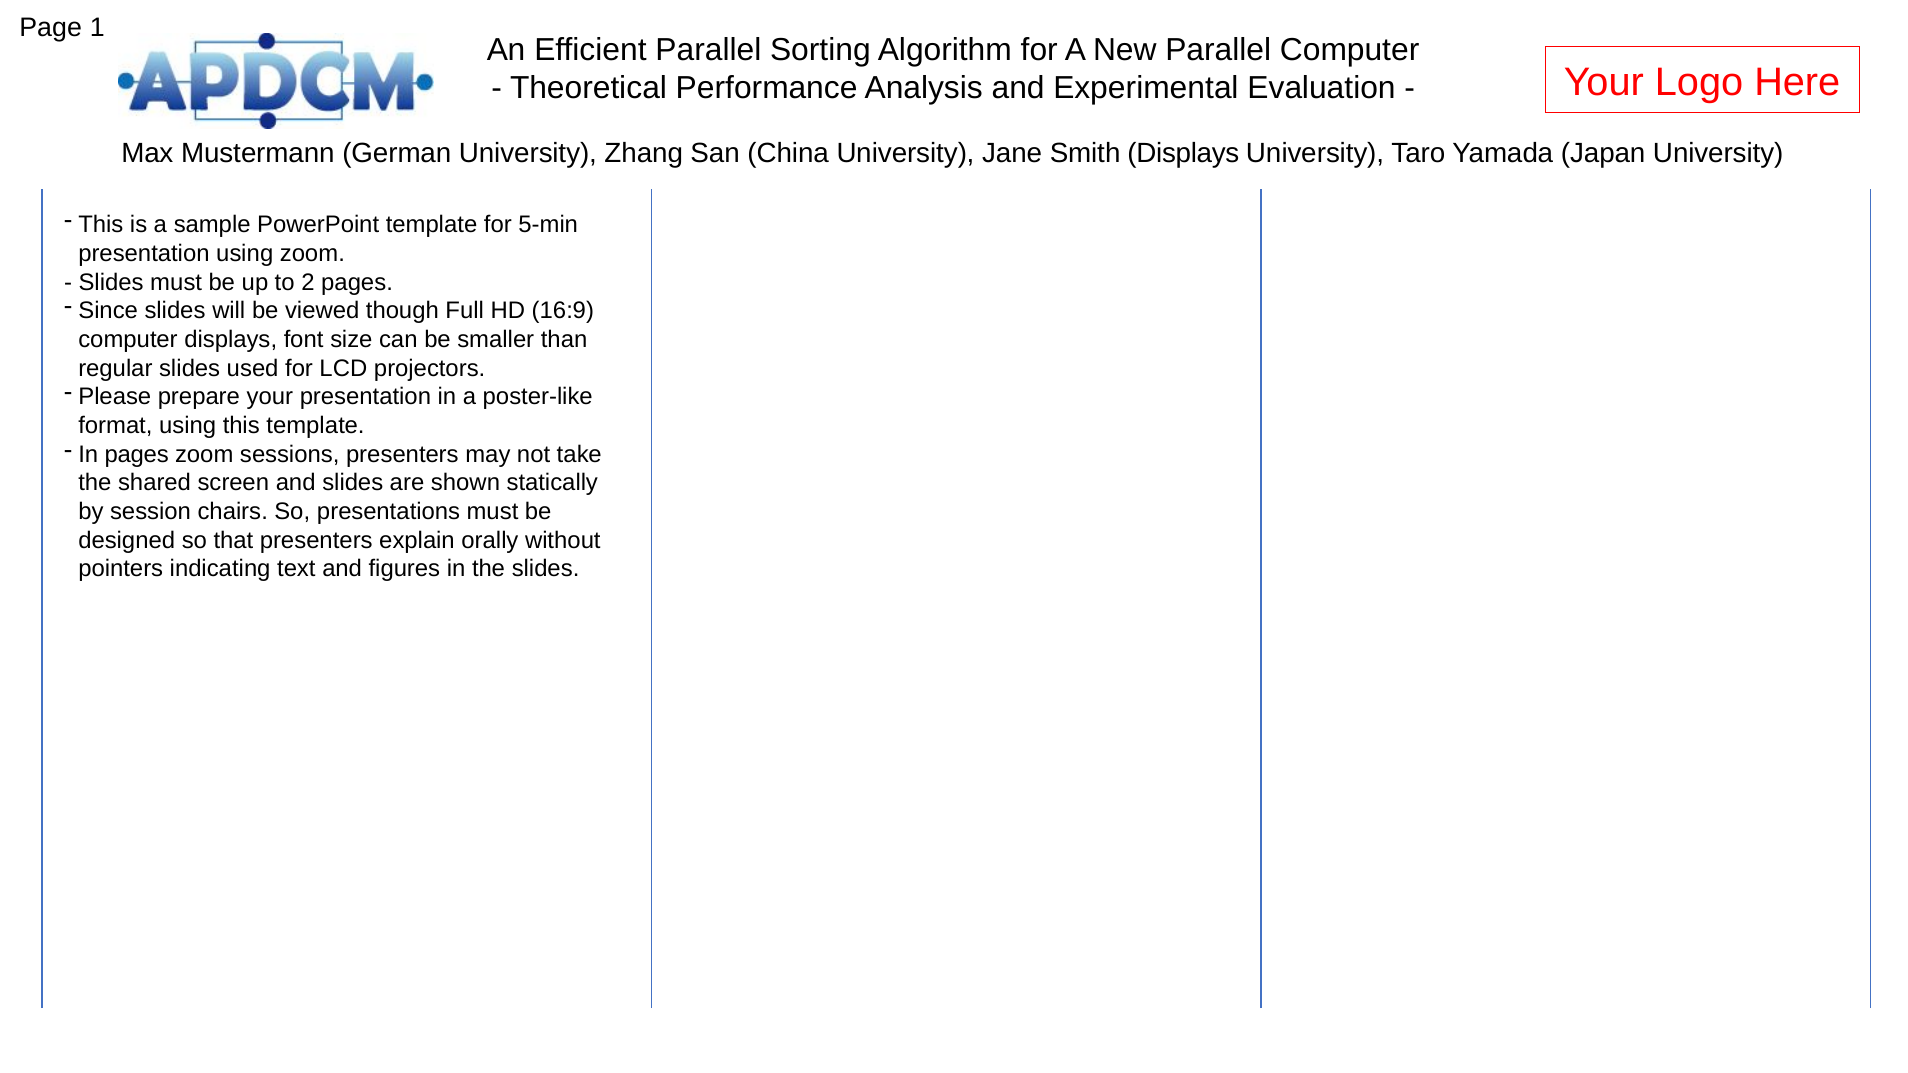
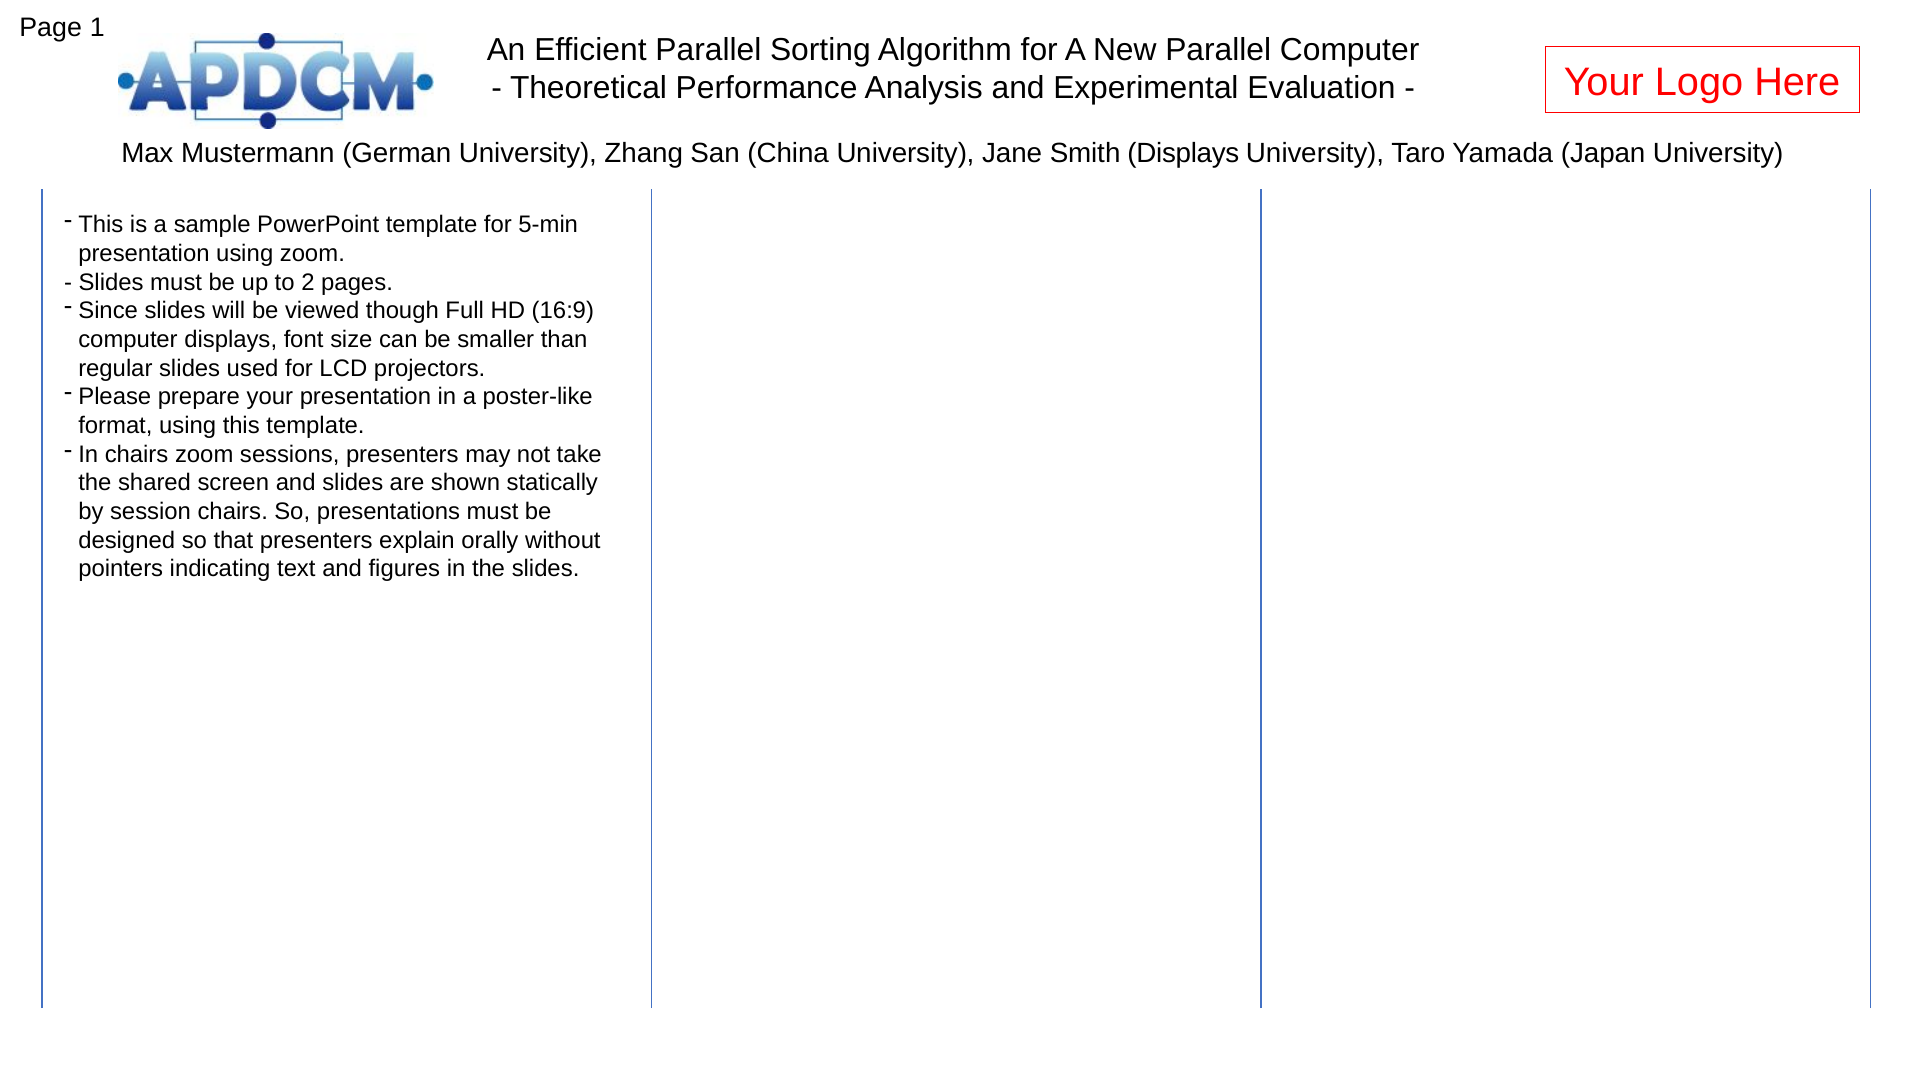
In pages: pages -> chairs (137, 454)
